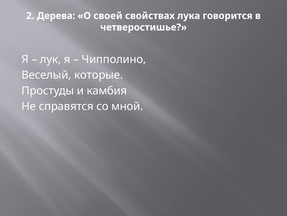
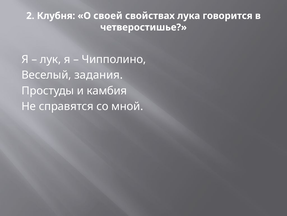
Дерева: Дерева -> Клубня (56, 16)
которые: которые -> задания (99, 75)
